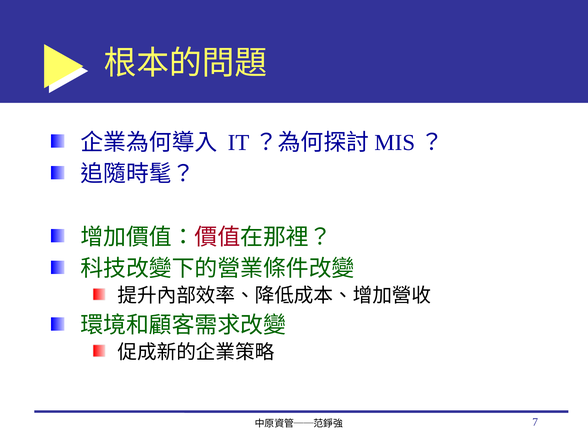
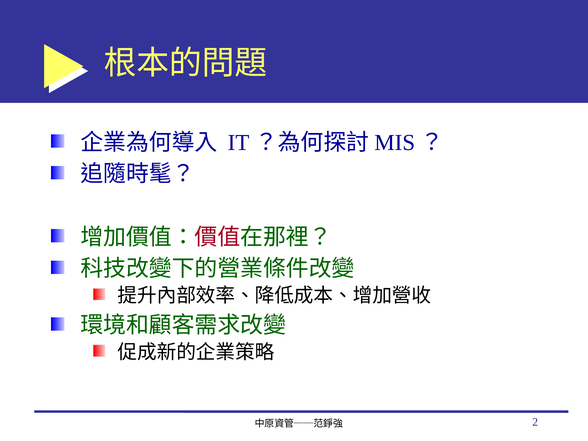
7: 7 -> 2 (535, 422)
